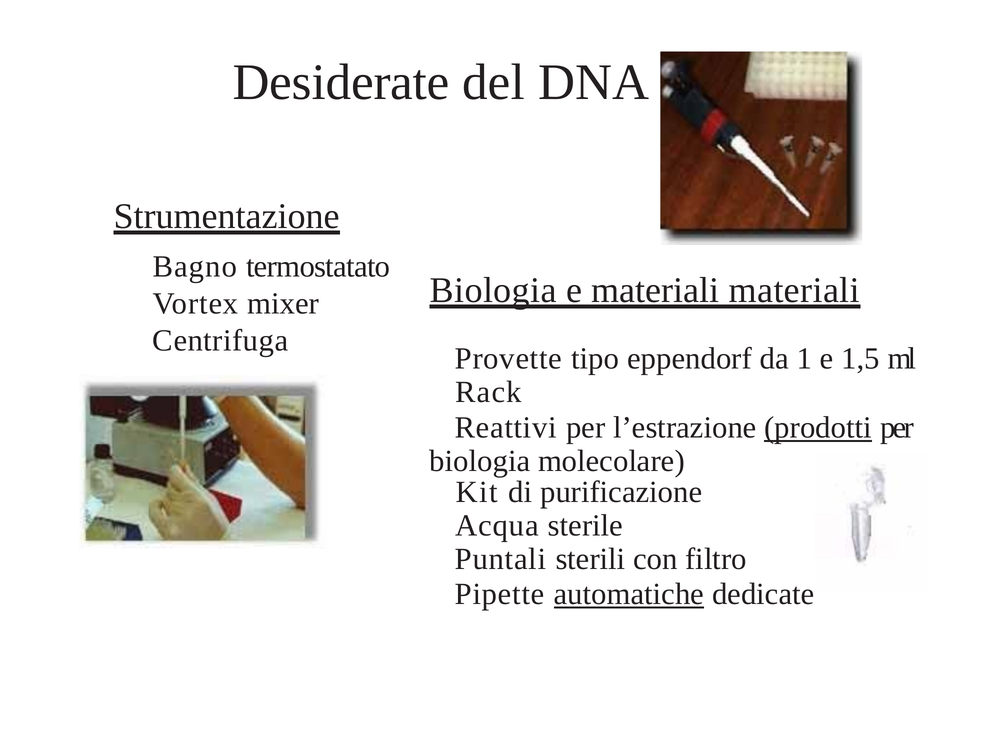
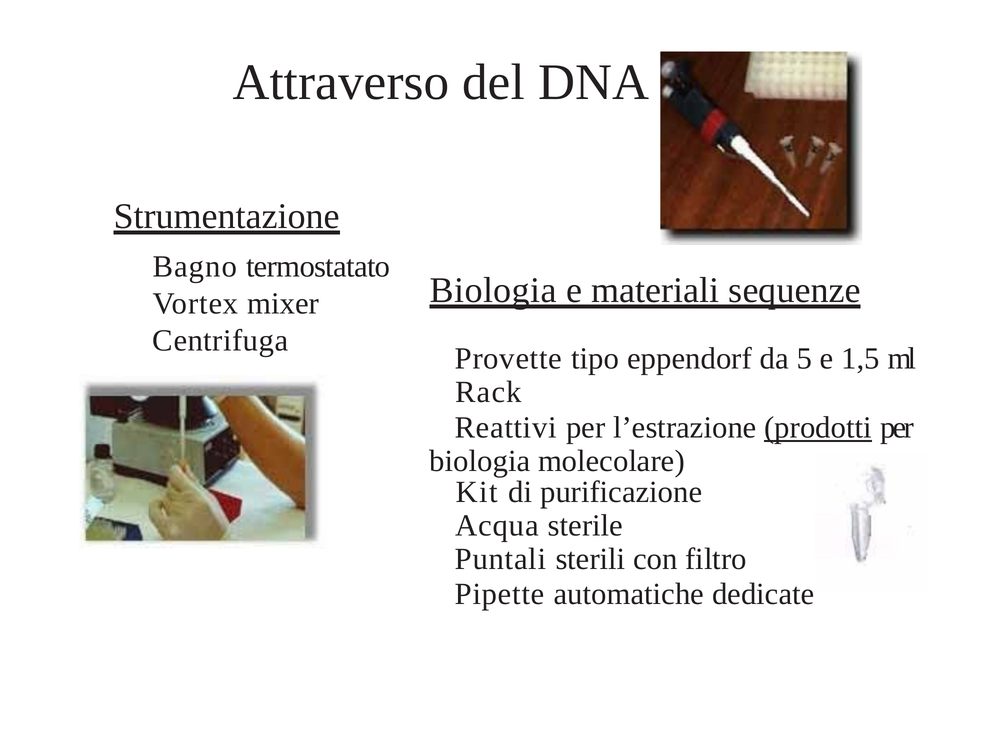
Desiderate: Desiderate -> Attraverso (341, 82)
materiali materiali: materiali -> sequenze (795, 290)
1: 1 -> 5 (804, 358)
automatiche underline: present -> none (629, 594)
